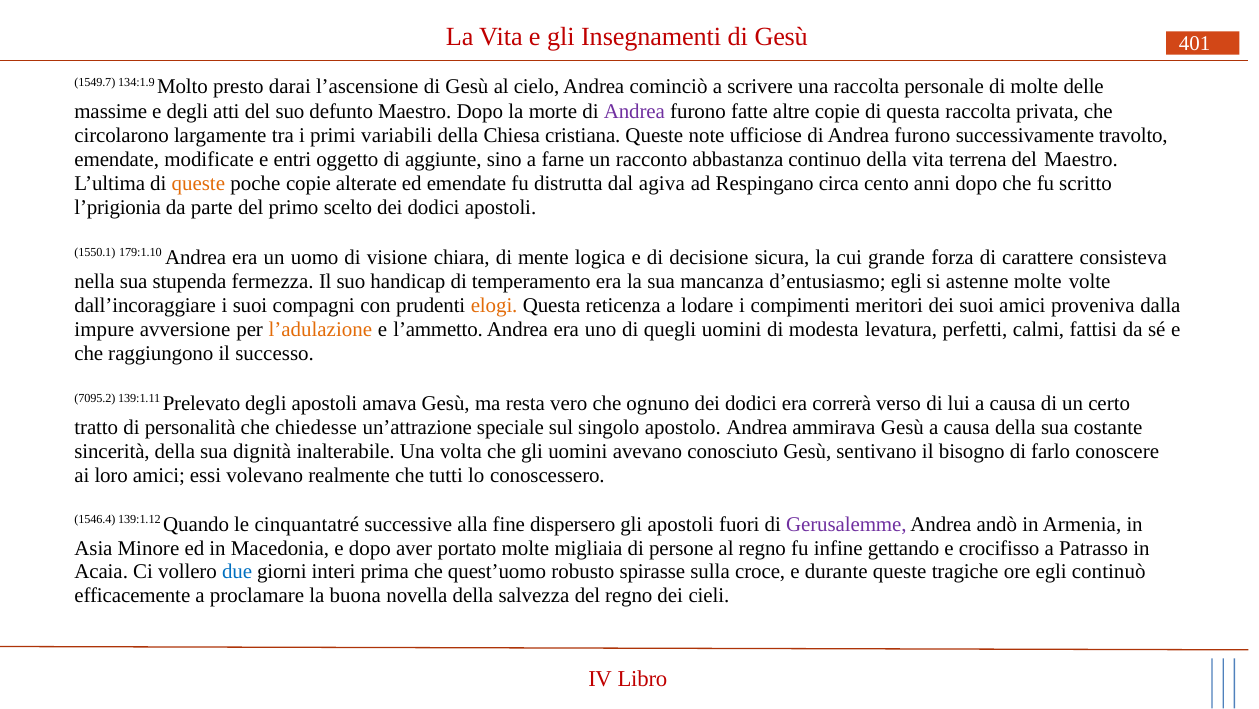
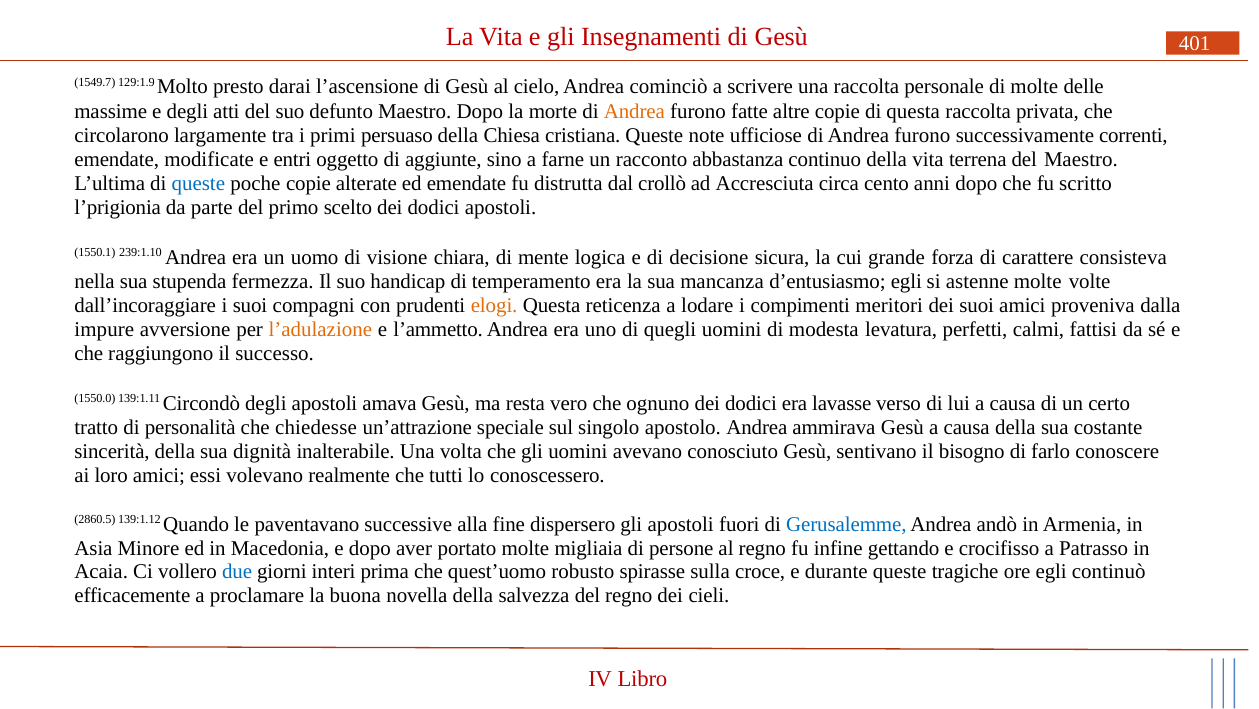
134:1.9: 134:1.9 -> 129:1.9 (136, 82)
Andrea colour: purple -> orange (634, 111)
variabili: variabili -> persuaso (397, 135)
travolto: travolto -> correnti (1133, 135)
queste colour: orange -> blue (198, 184)
agiva: agiva -> crollò (662, 184)
Respingano: Respingano -> Accresciuta (765, 184)
179:1.10: 179:1.10 -> 239:1.10 (140, 252)
7095.2: 7095.2 -> 1550.0 (95, 399)
Prelevato: Prelevato -> Circondò (201, 404)
correrà: correrà -> lavasse (842, 404)
1546.4: 1546.4 -> 2860.5 (95, 519)
cinquantatré: cinquantatré -> paventavano (307, 524)
Gerusalemme colour: purple -> blue (846, 524)
